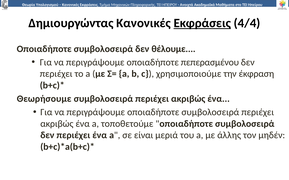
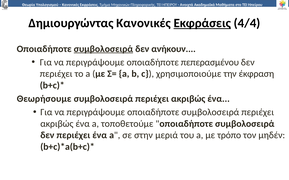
συμβολοσειρά underline: none -> present (103, 49)
θέλουμε: θέλουμε -> ανήκουν (173, 49)
είναι: είναι -> στην (144, 136)
άλλης: άλλης -> τρόπο (229, 136)
